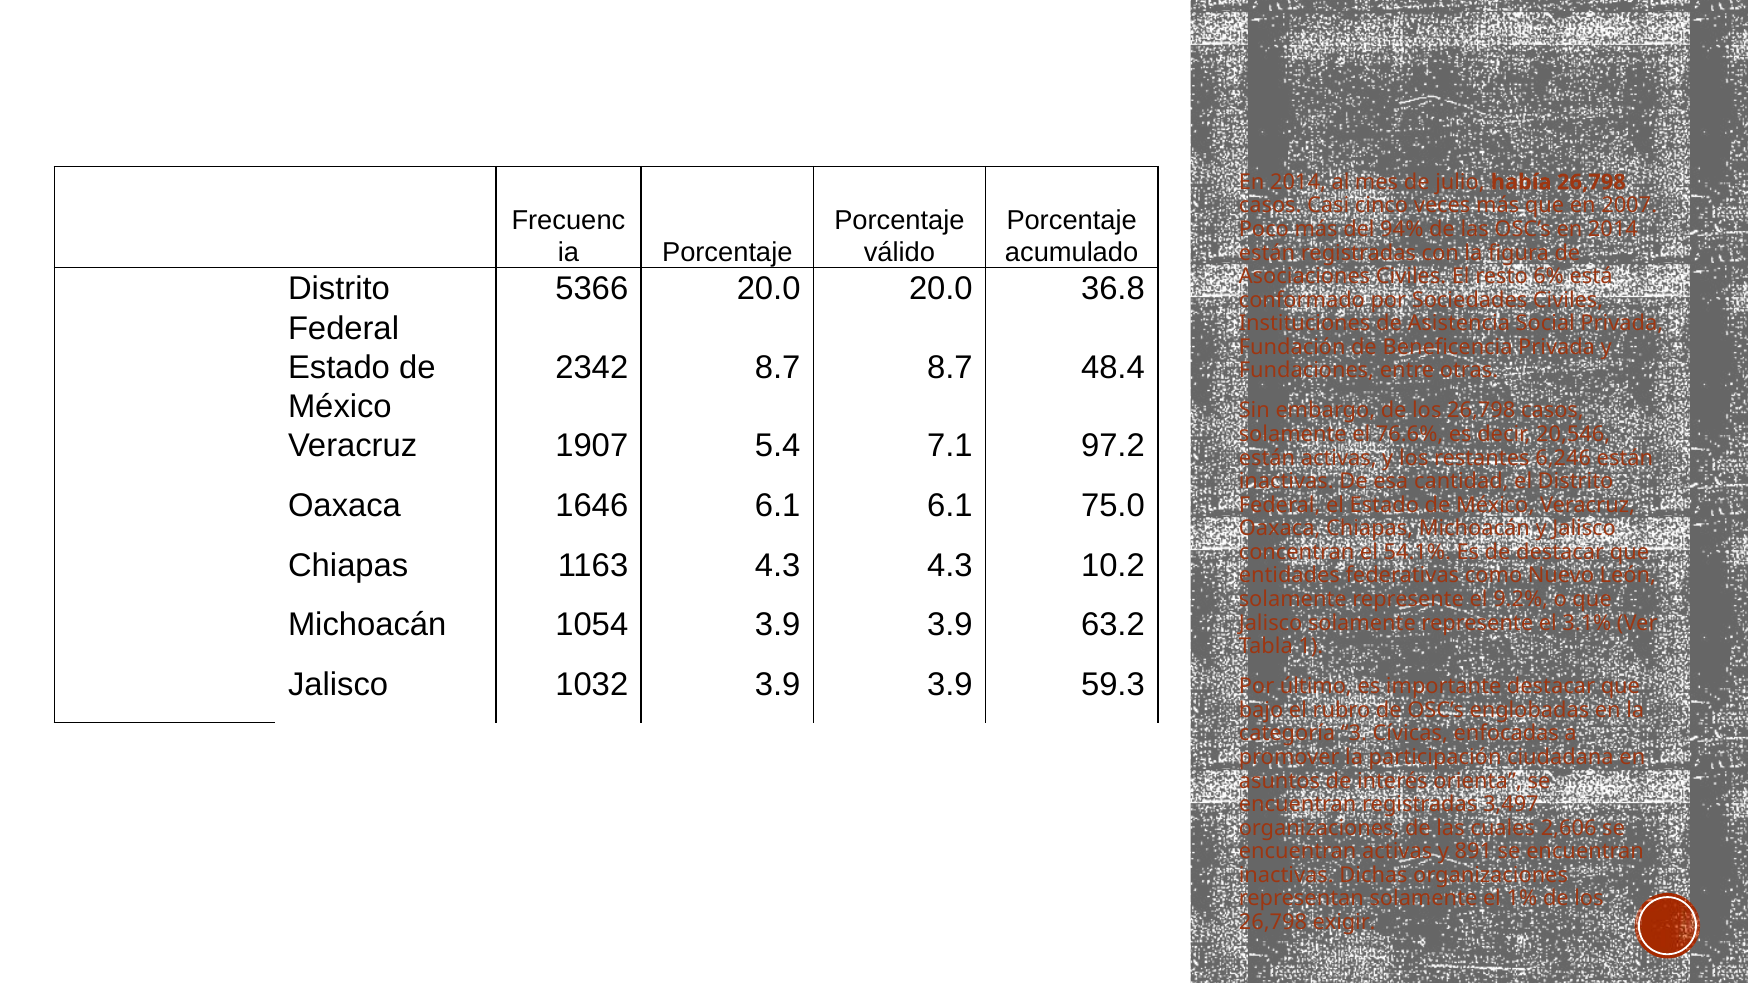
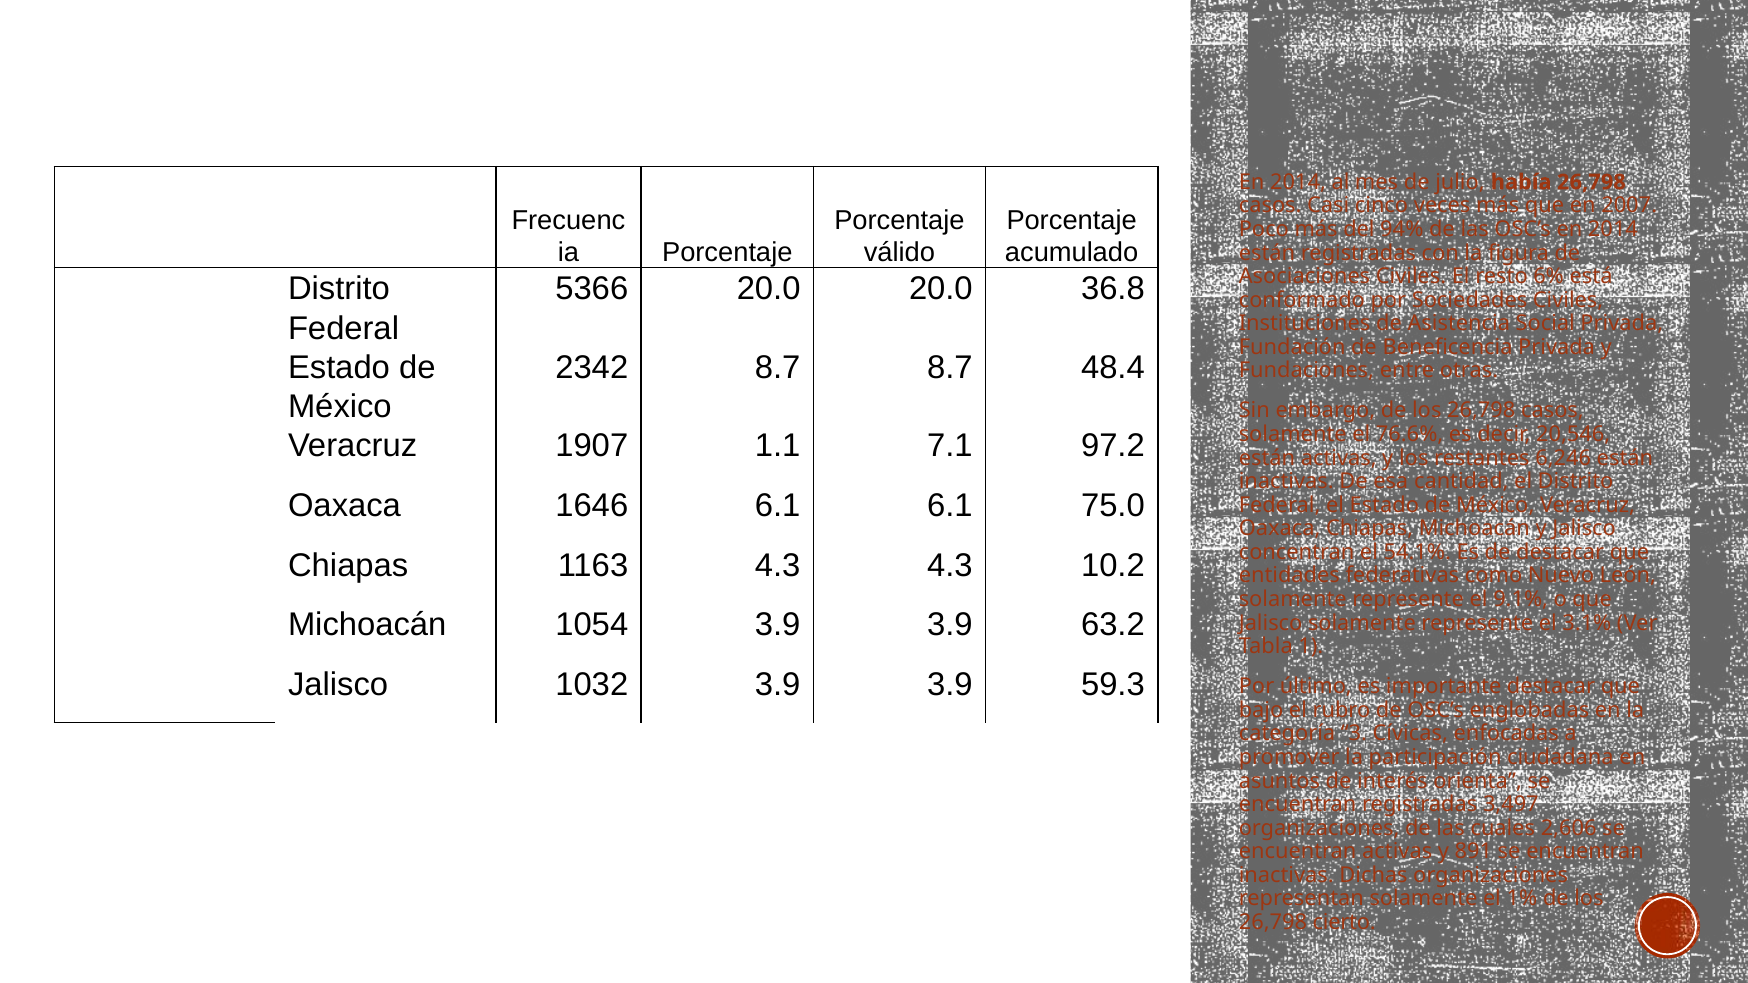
5.4: 5.4 -> 1.1 (778, 446)
9.2%: 9.2% -> 9.1% (1521, 600)
exigir: exigir -> cierto (1344, 923)
